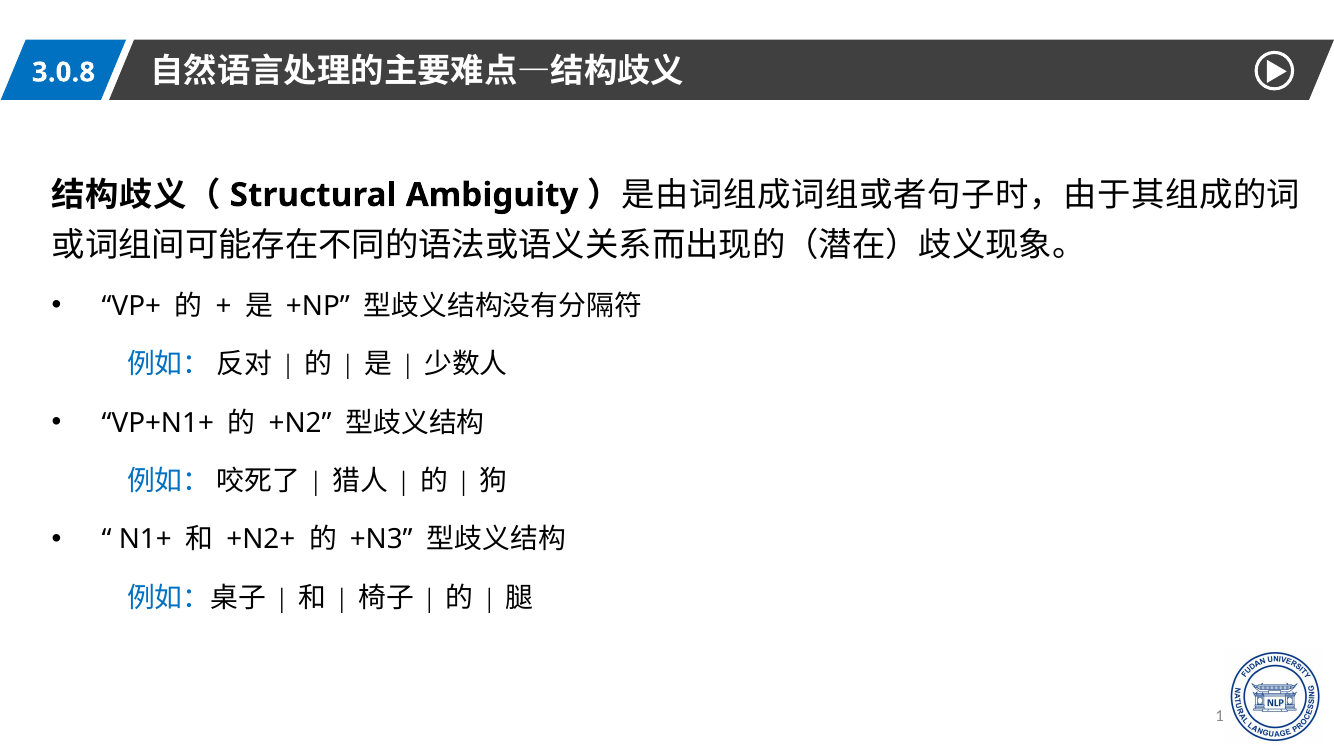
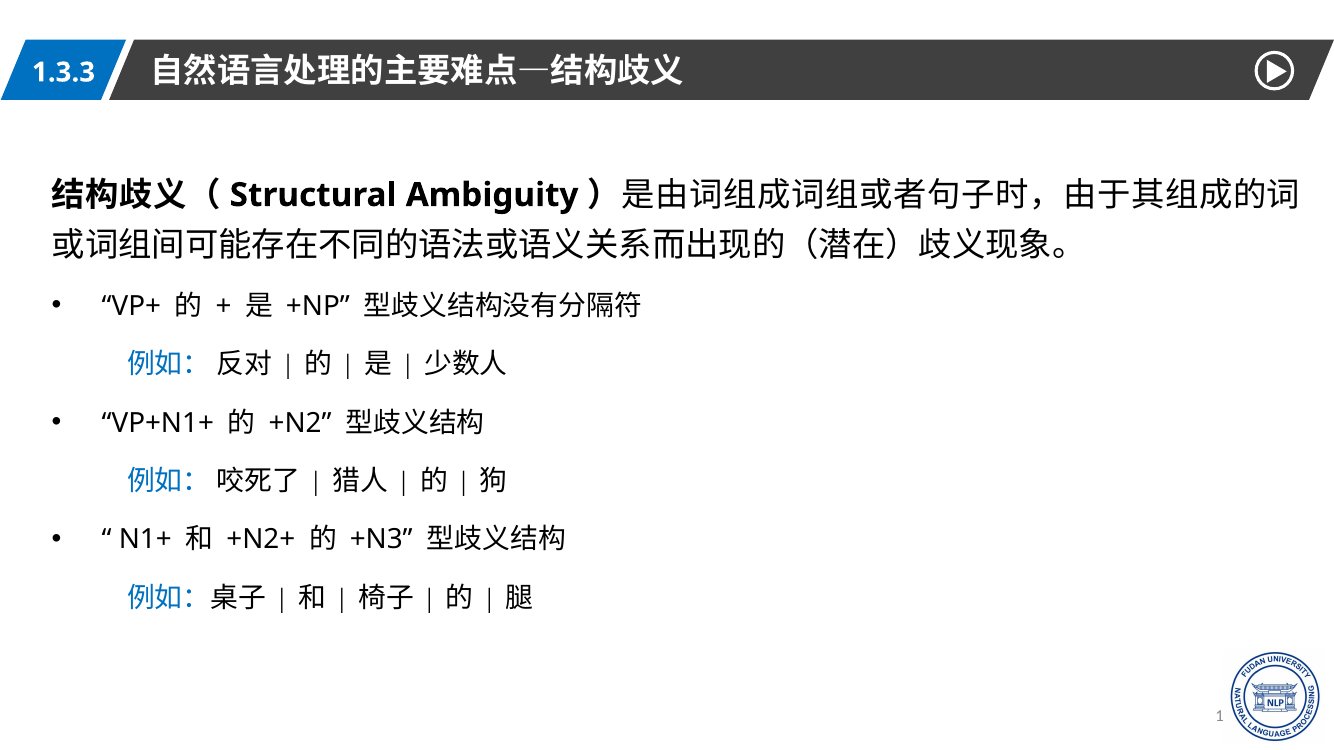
3.0.8: 3.0.8 -> 1.3.3 (64, 72)
